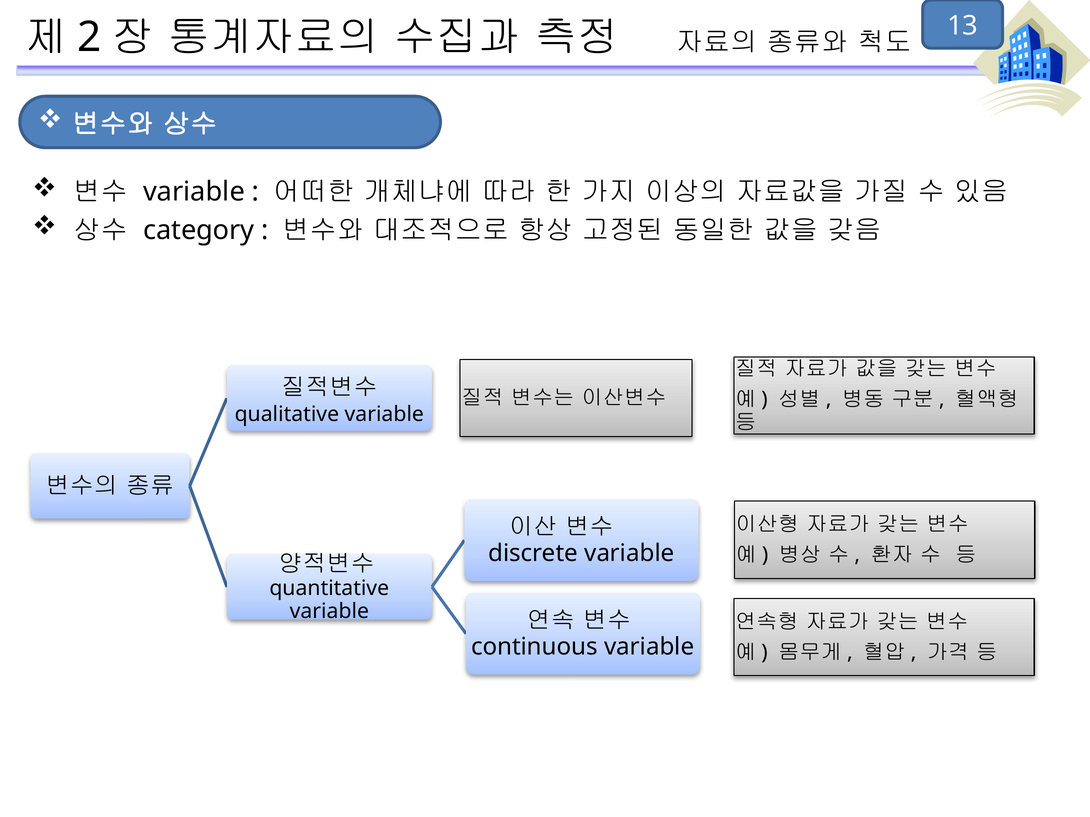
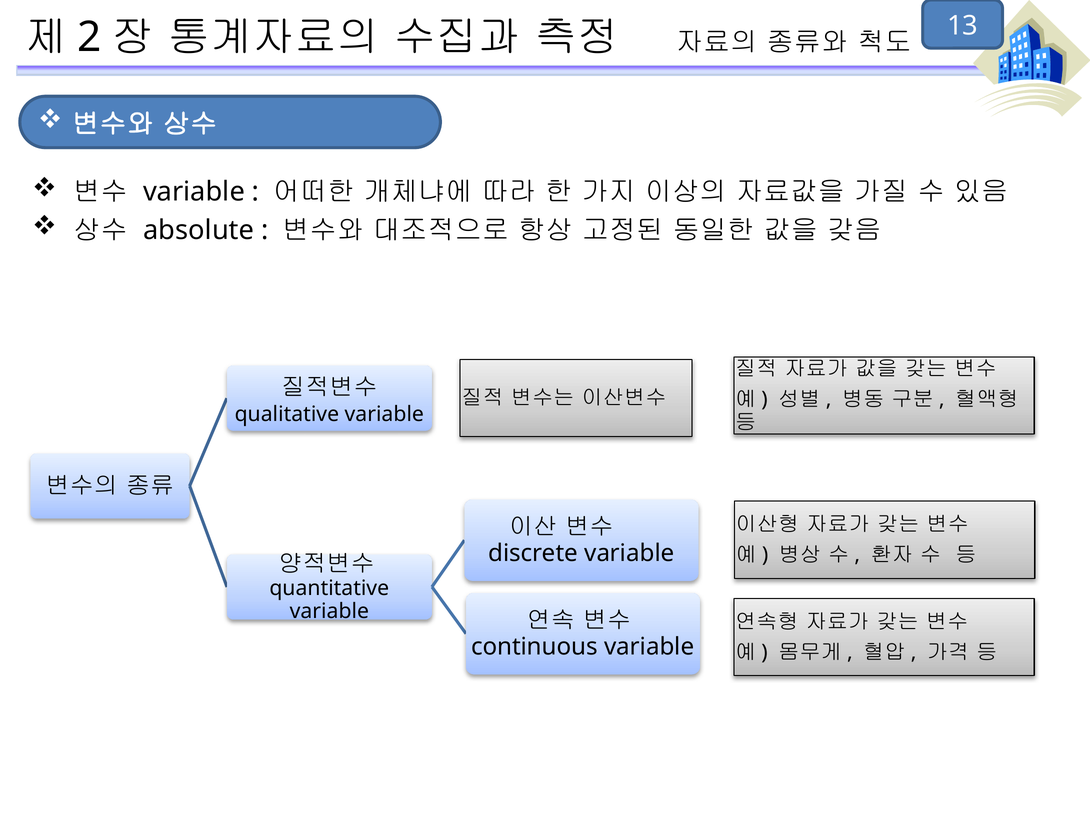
category: category -> absolute (199, 230)
